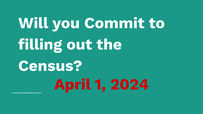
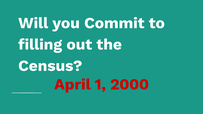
2024: 2024 -> 2000 (130, 84)
